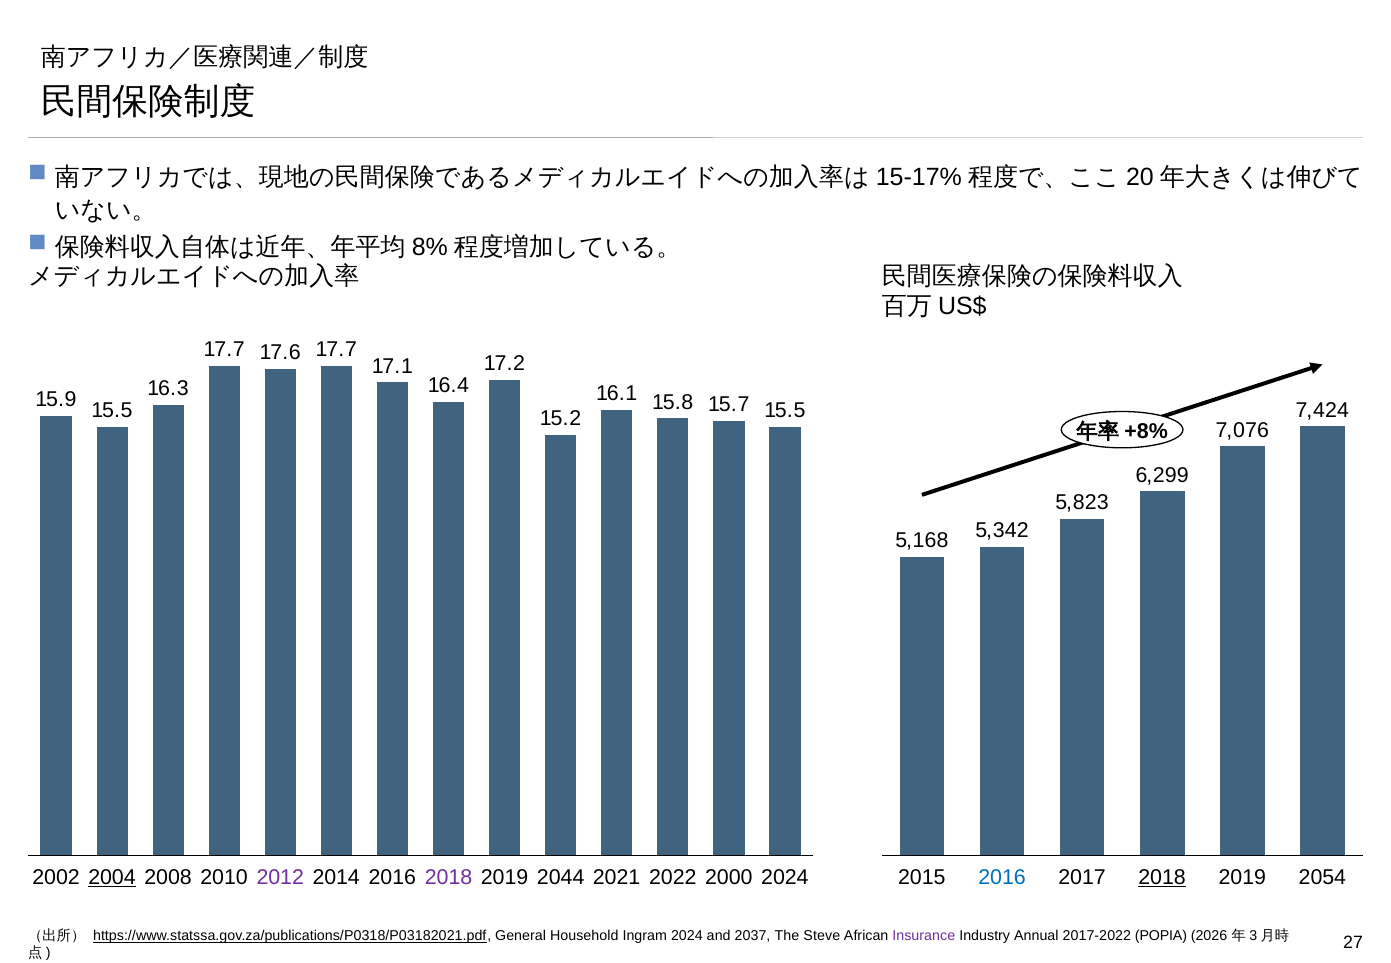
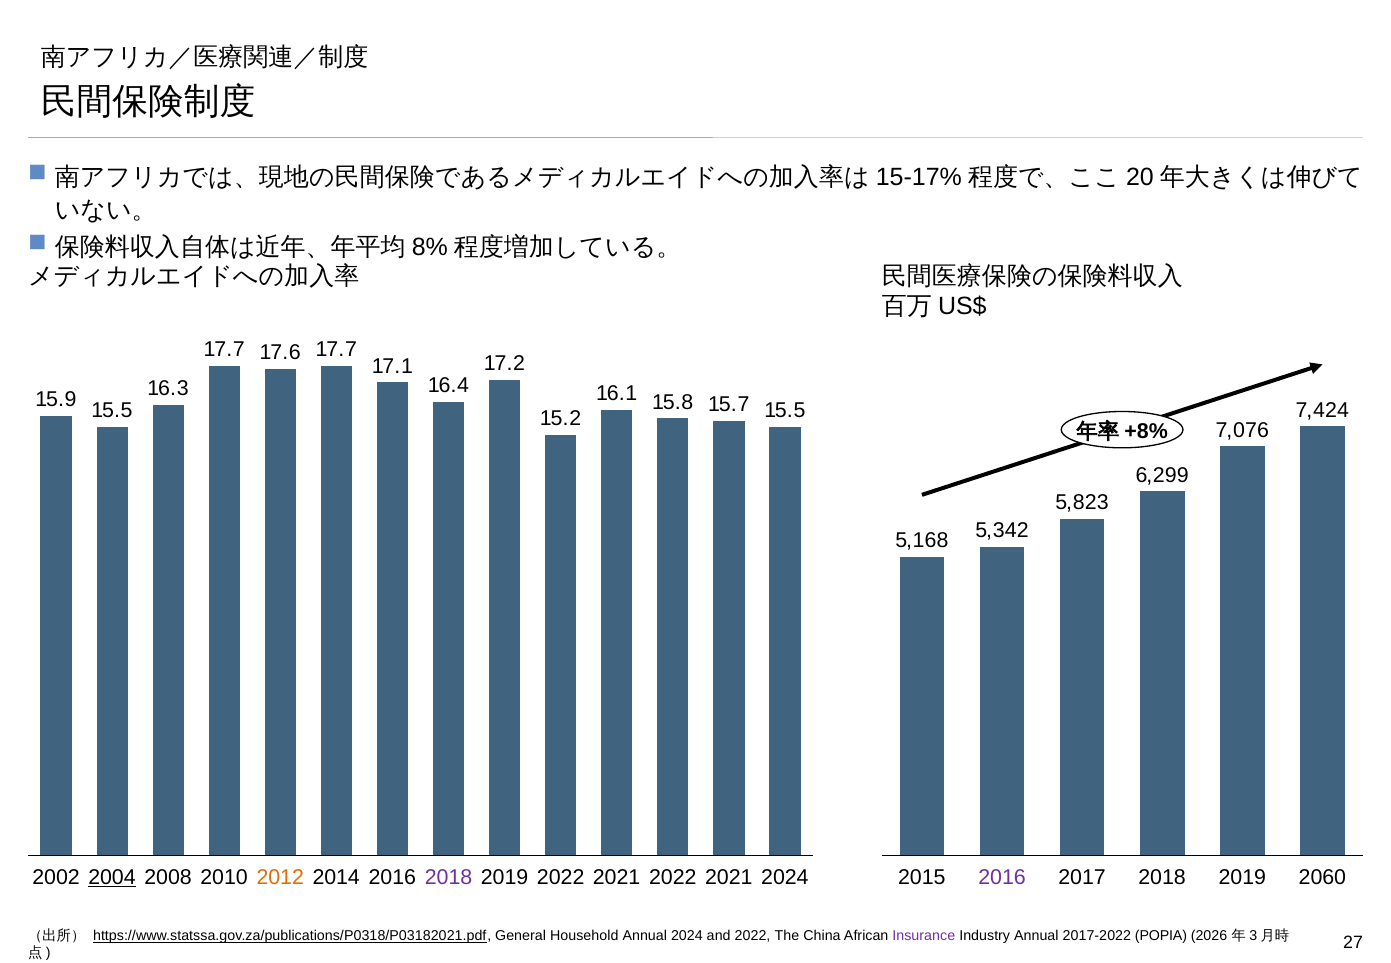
2012 colour: purple -> orange (280, 877)
2019 2044: 2044 -> 2022 (561, 877)
2021 2022 2000: 2000 -> 2021 (729, 877)
2016 colour: blue -> purple (1002, 877)
2018 underline: present -> none (1162, 877)
2054: 2054 -> 2060 (1322, 877)
Household Ingram: Ingram -> Annual (645, 936)
and 2037: 2037 -> 2022 (753, 936)
Steve: Steve -> China (822, 936)
